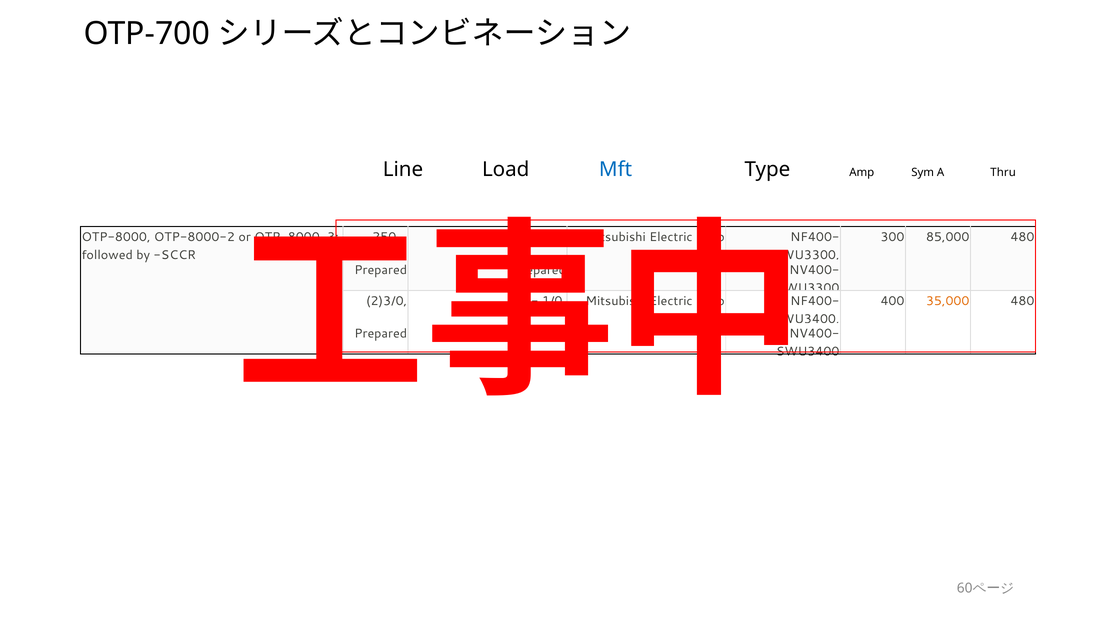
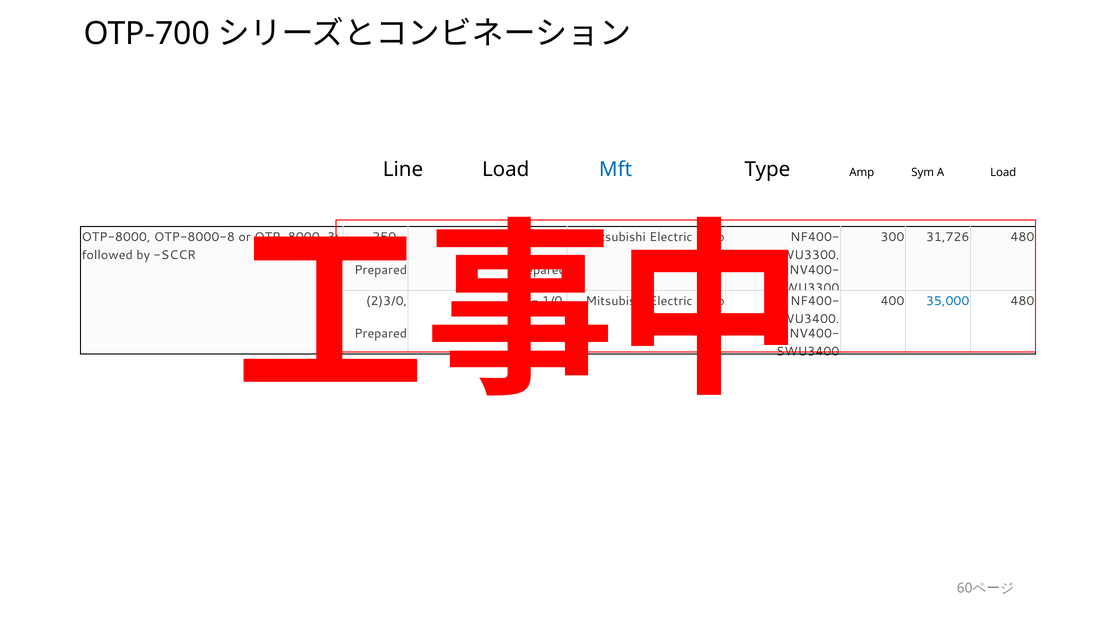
A Thru: Thru -> Load (1003, 172)
OTP-8000-2: OTP-8000-2 -> OTP-8000-8 (194, 237)
85,000: 85,000 -> 31,726 (948, 237)
35,000 colour: orange -> blue (948, 301)
